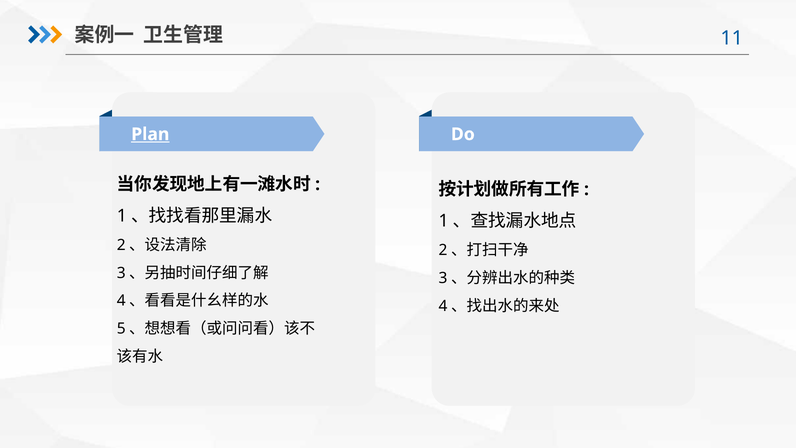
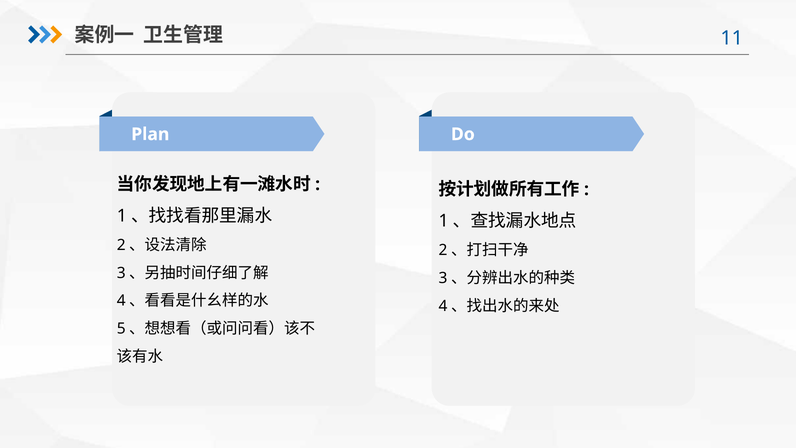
Plan underline: present -> none (150, 134)
